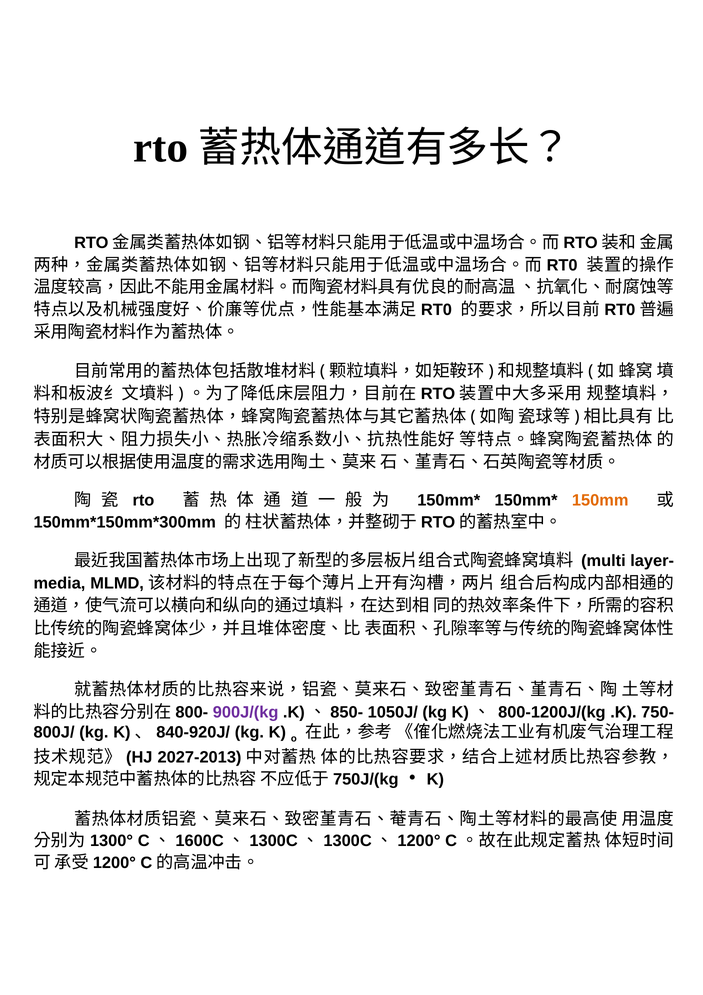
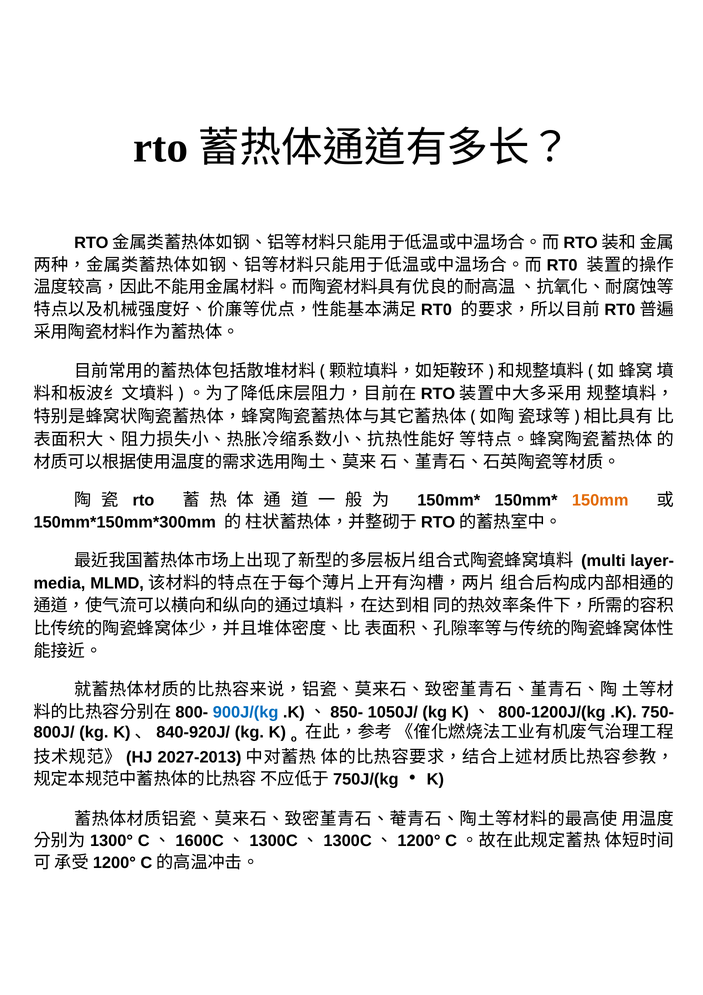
900J/(kg colour: purple -> blue (246, 712)
